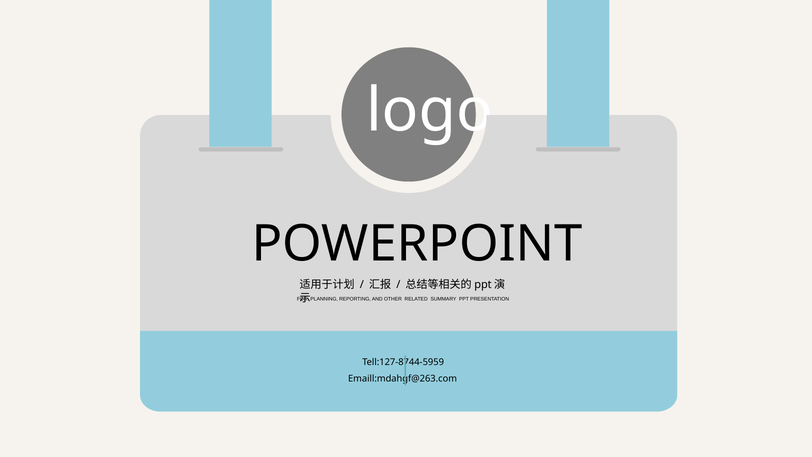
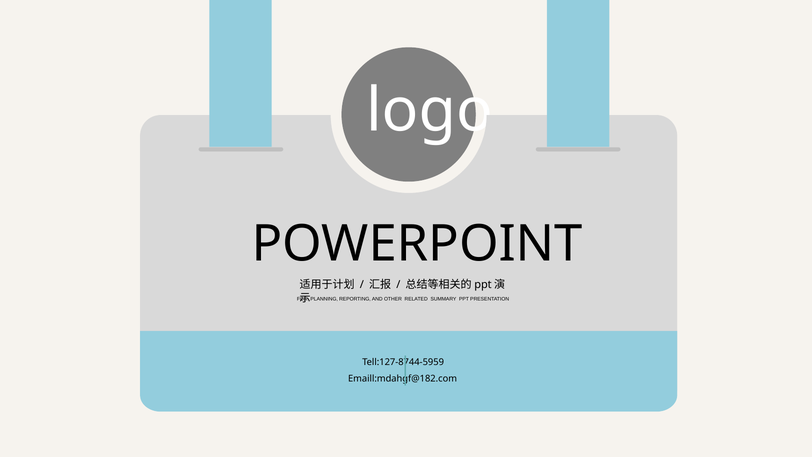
Emaill:mdahgf@263.com: Emaill:mdahgf@263.com -> Emaill:mdahgf@182.com (403, 378)
